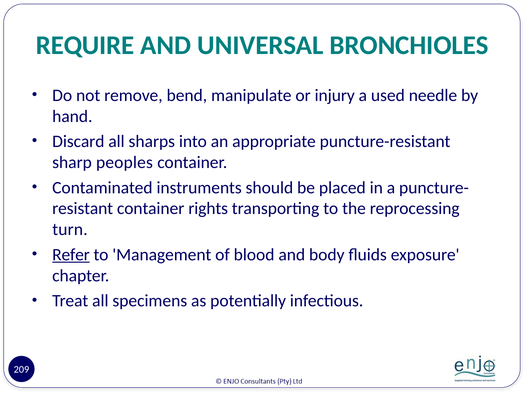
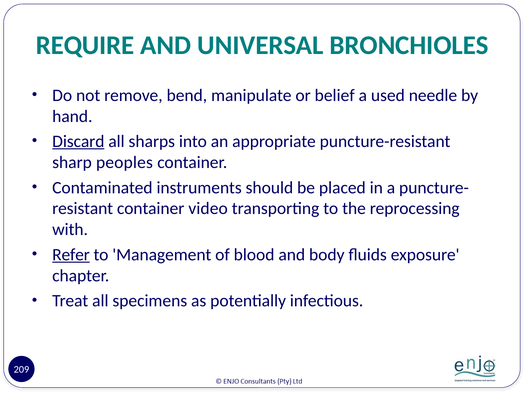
injury: injury -> belief (335, 95)
Discard underline: none -> present (78, 141)
rights: rights -> video (208, 209)
turn: turn -> with (70, 229)
